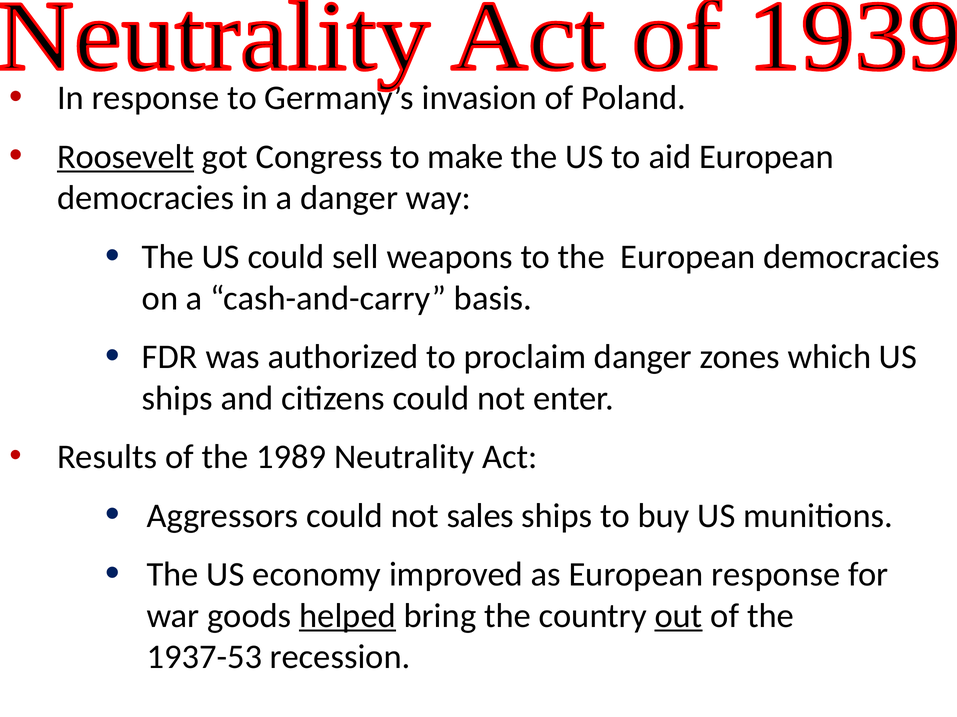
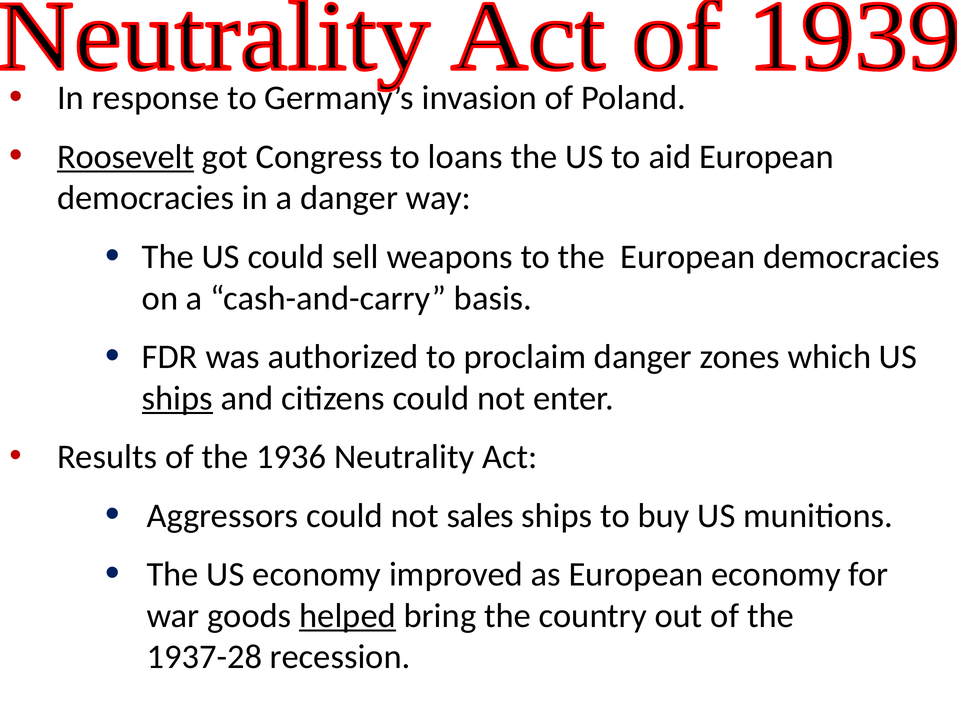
make: make -> loans (465, 157)
ships underline: none -> present (177, 399)
1989: 1989 -> 1936 (291, 457)
European response: response -> economy (776, 575)
out underline: present -> none (679, 616)
1937-53: 1937-53 -> 1937-28 (204, 658)
